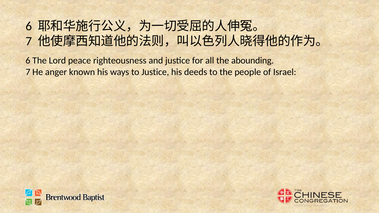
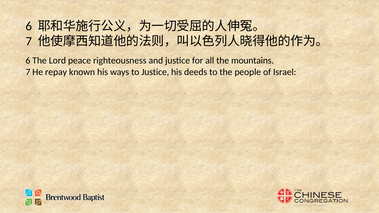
abounding: abounding -> mountains (252, 61)
anger: anger -> repay (56, 72)
